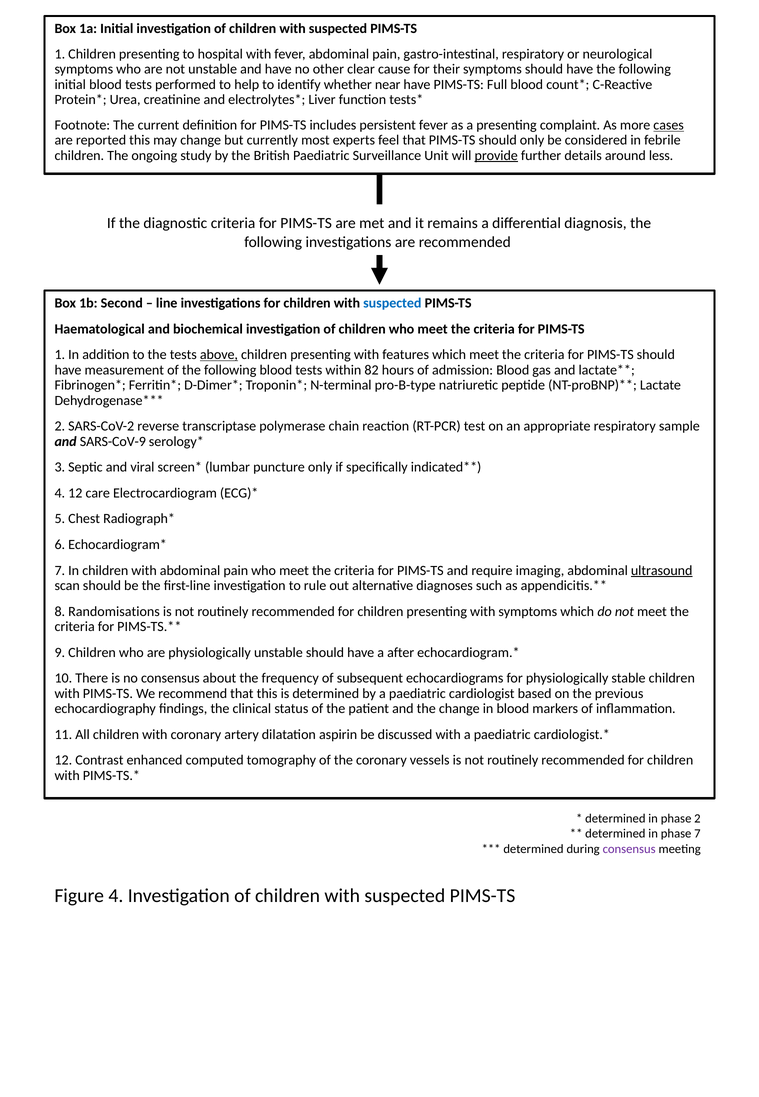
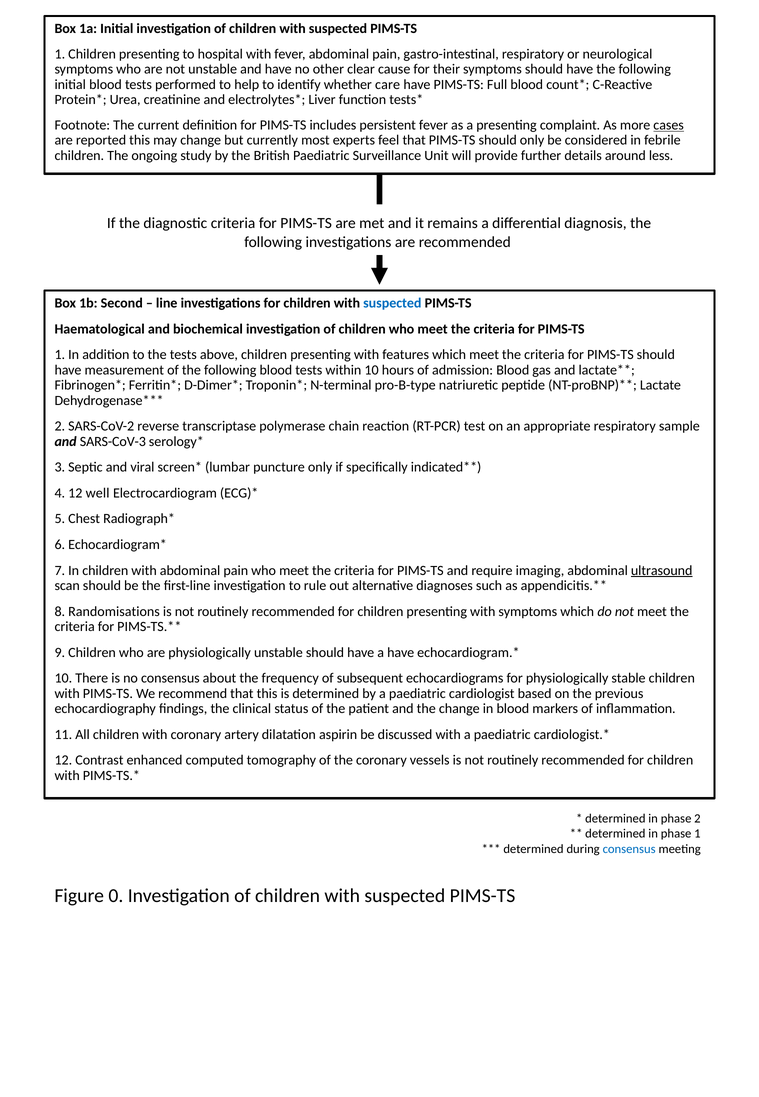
near: near -> care (388, 84)
provide underline: present -> none (496, 155)
above underline: present -> none (219, 355)
within 82: 82 -> 10 (372, 370)
SARS-CoV-9: SARS-CoV-9 -> SARS-CoV-3 (113, 441)
care: care -> well (98, 493)
a after: after -> have (401, 652)
phase 7: 7 -> 1 (697, 833)
consensus colour: purple -> blue (629, 848)
Figure 4: 4 -> 0 (116, 895)
